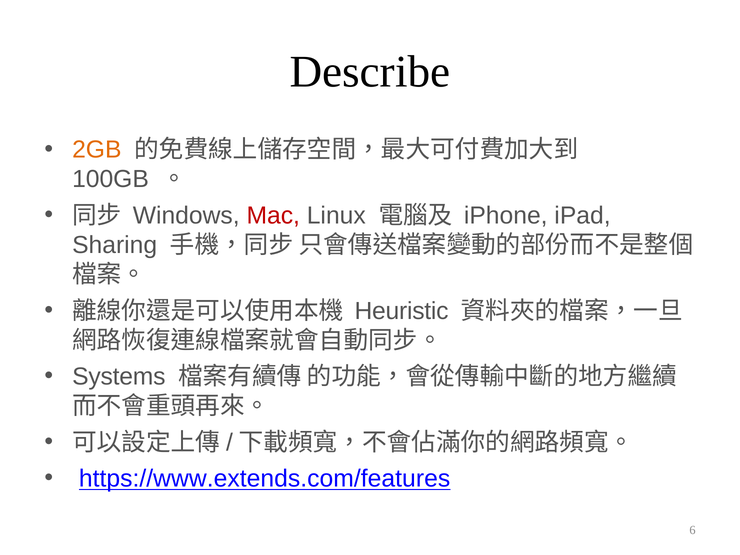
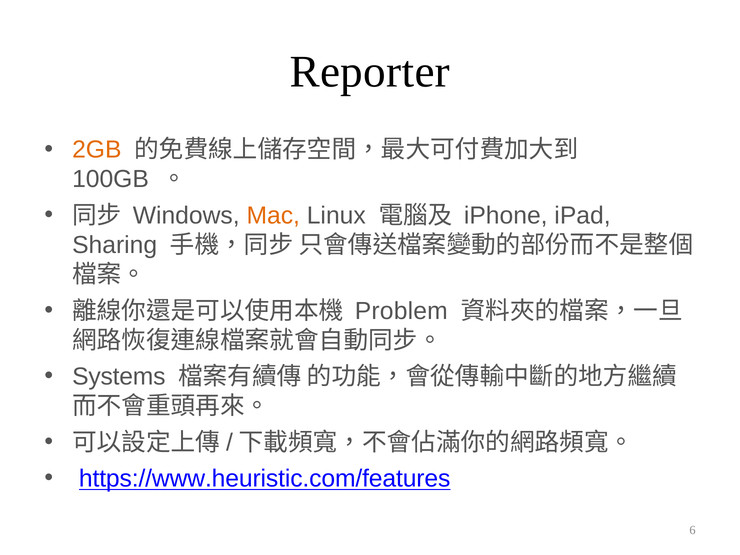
Describe: Describe -> Reporter (370, 72)
Mac colour: red -> orange (273, 216)
Heuristic: Heuristic -> Problem (401, 311)
https://www.extends.com/features: https://www.extends.com/features -> https://www.heuristic.com/features (265, 479)
